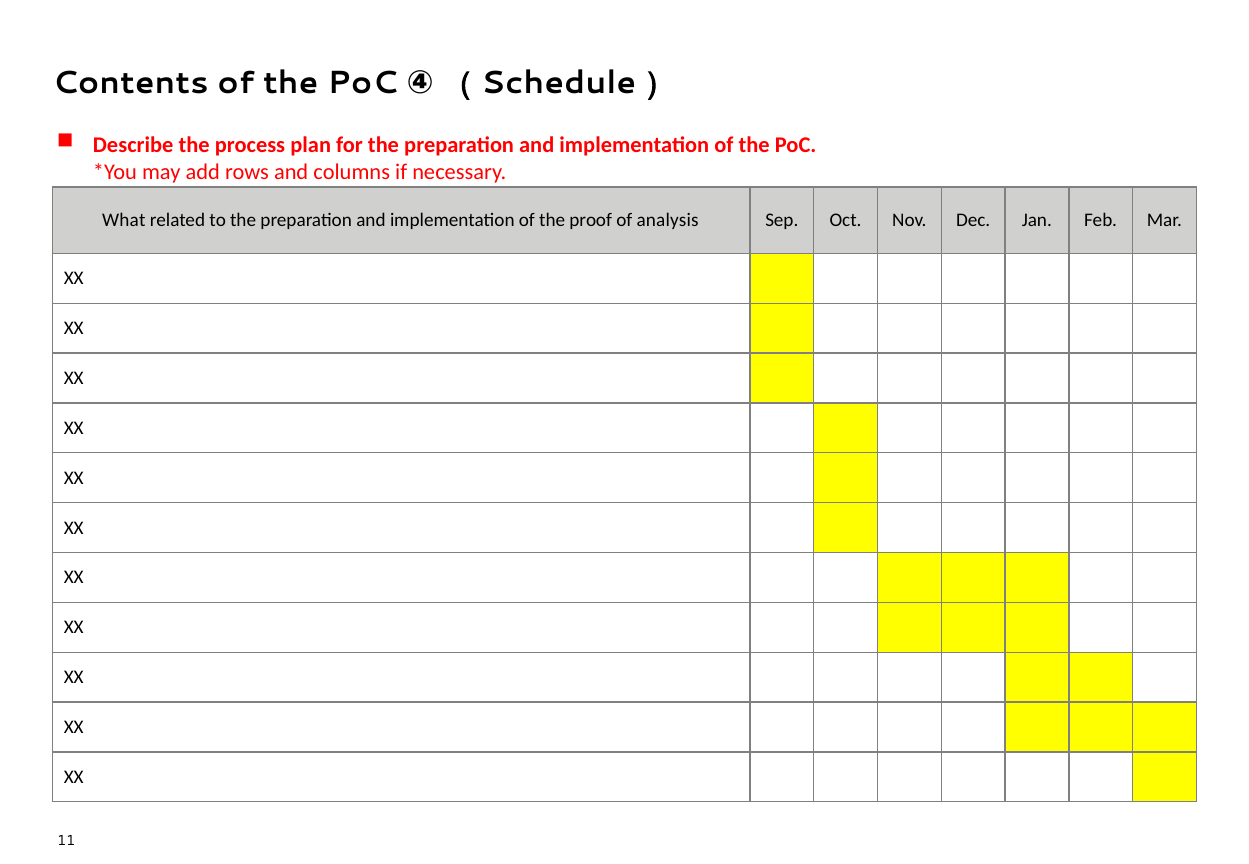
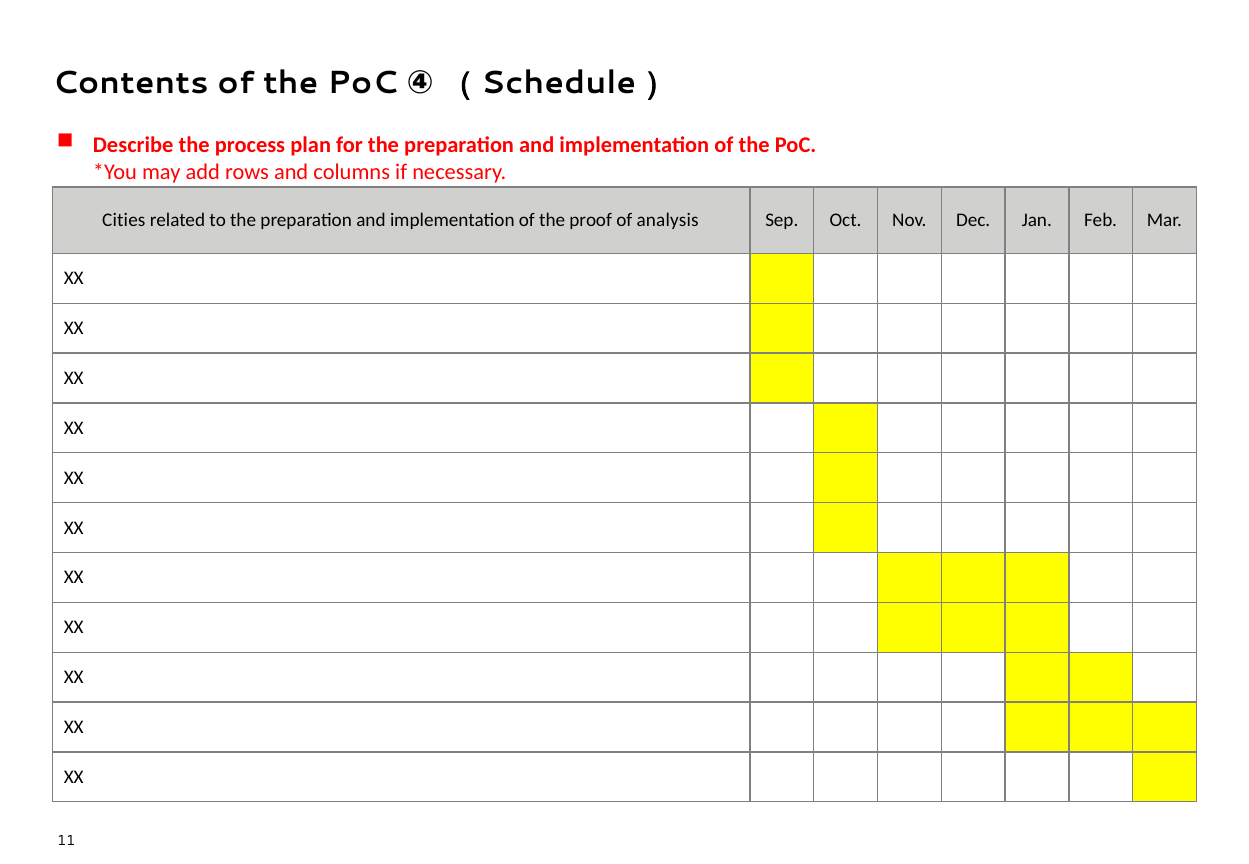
What: What -> Cities (124, 221)
